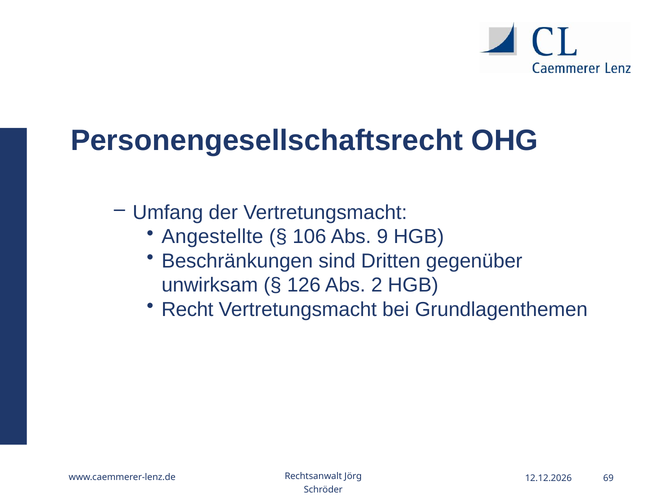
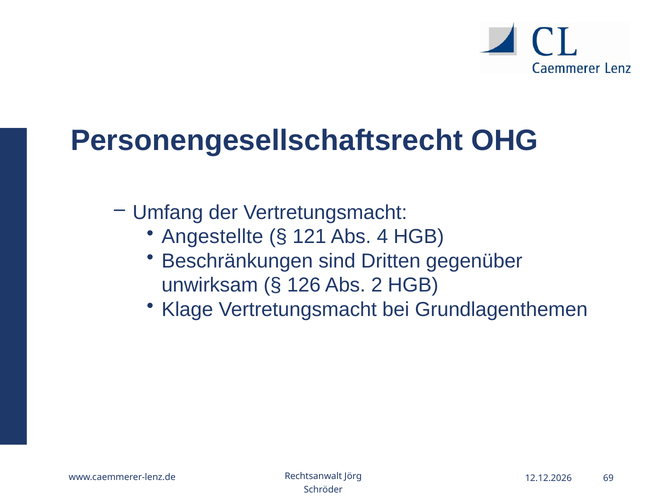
106: 106 -> 121 (309, 237)
9: 9 -> 4 (382, 237)
Recht: Recht -> Klage (187, 310)
